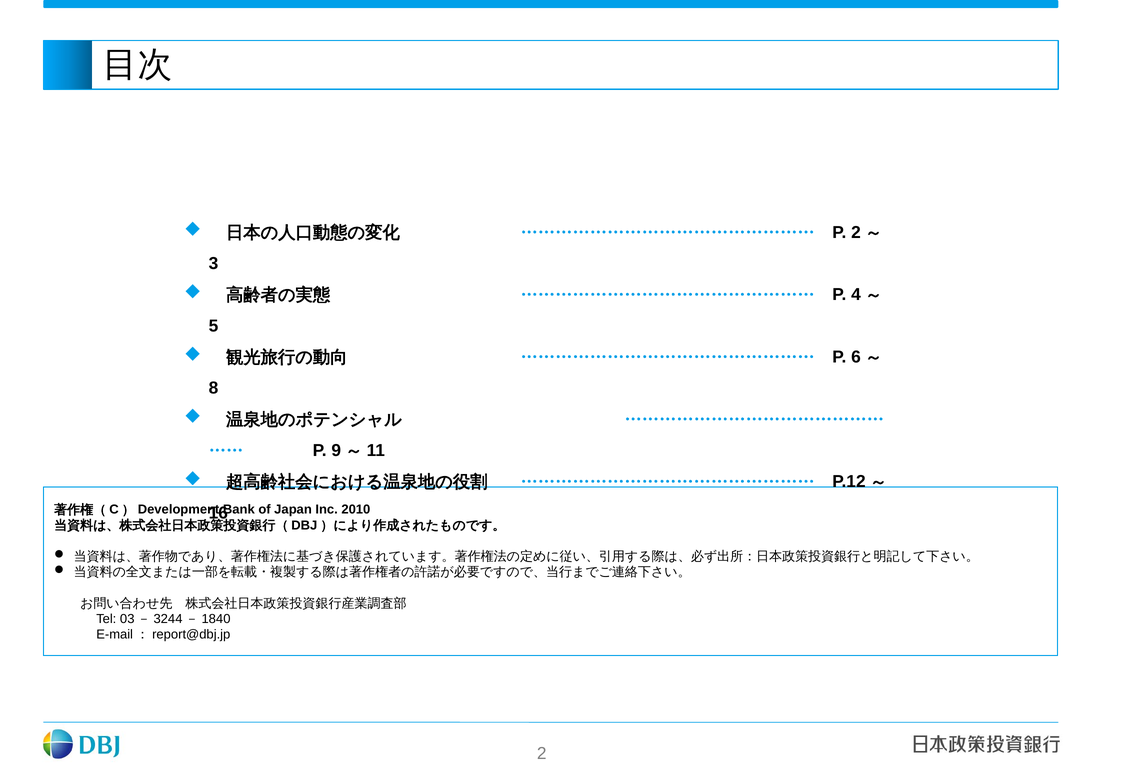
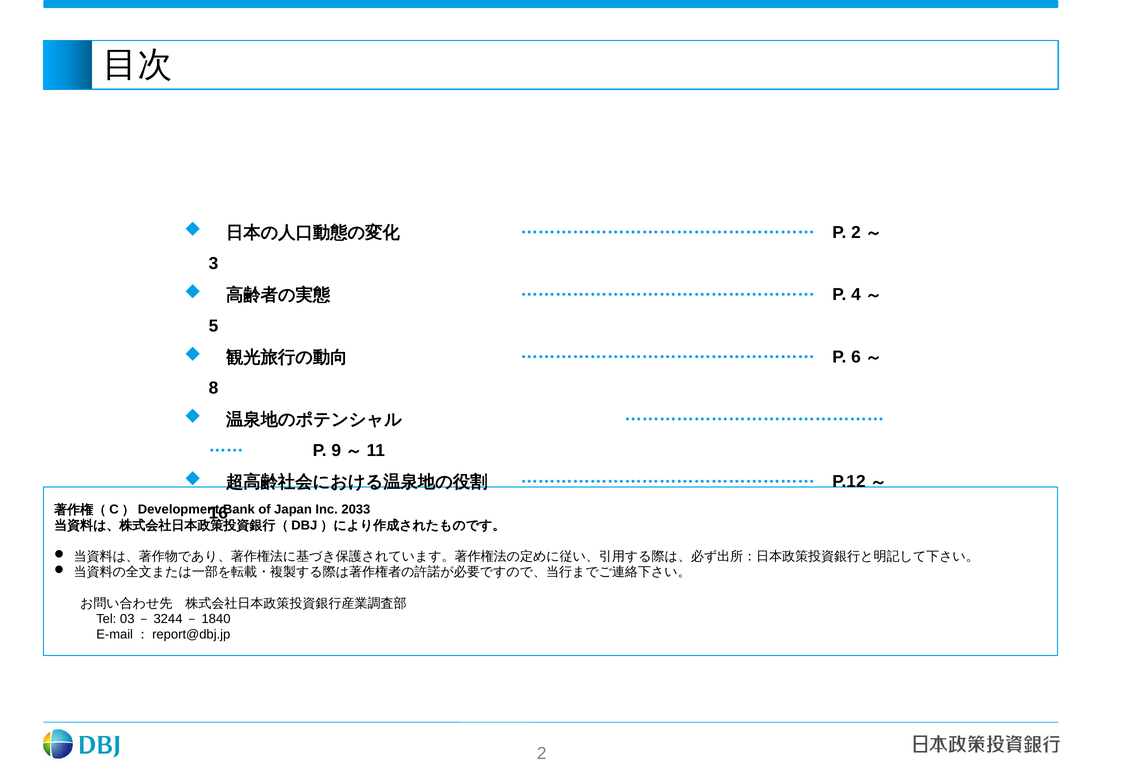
2010: 2010 -> 2033 (356, 510)
